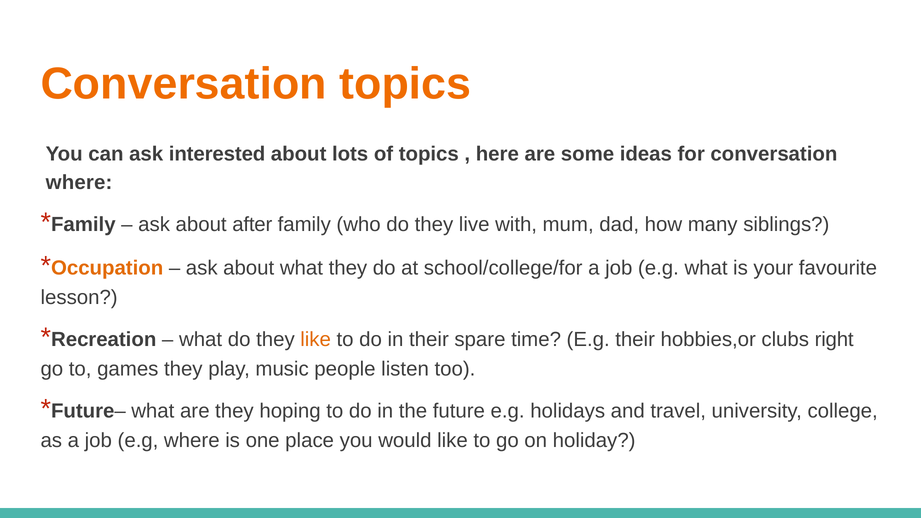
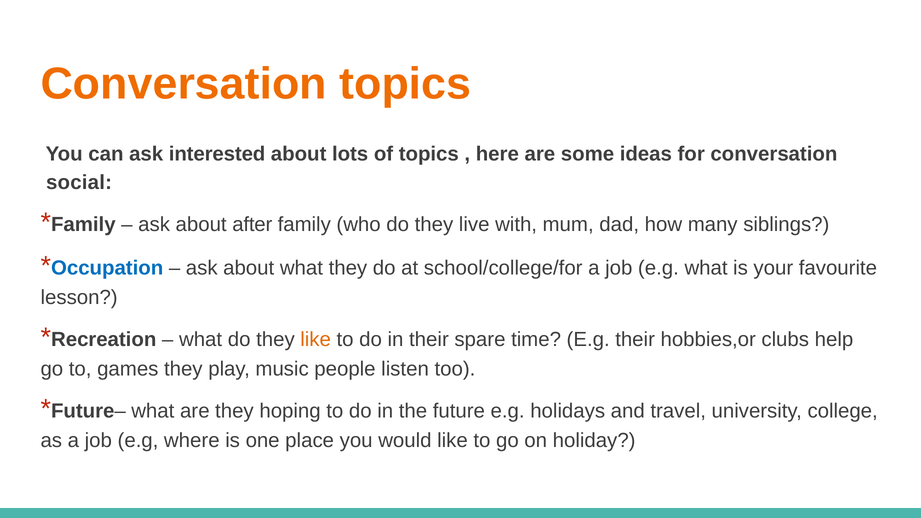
where: where -> social (79, 182)
Occupation colour: orange -> blue (107, 268)
right: right -> help (834, 340)
